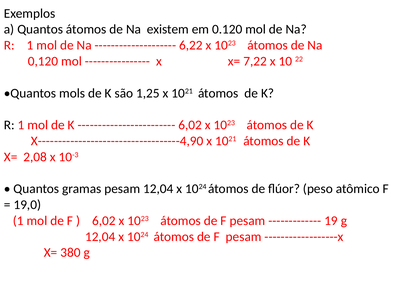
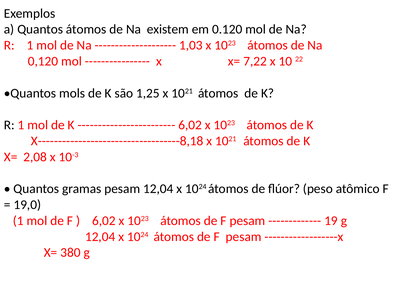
6,22: 6,22 -> 1,03 (191, 45)
X-----------------------------------4,90: X-----------------------------------4,90 -> X-----------------------------------8,18 (117, 141)
